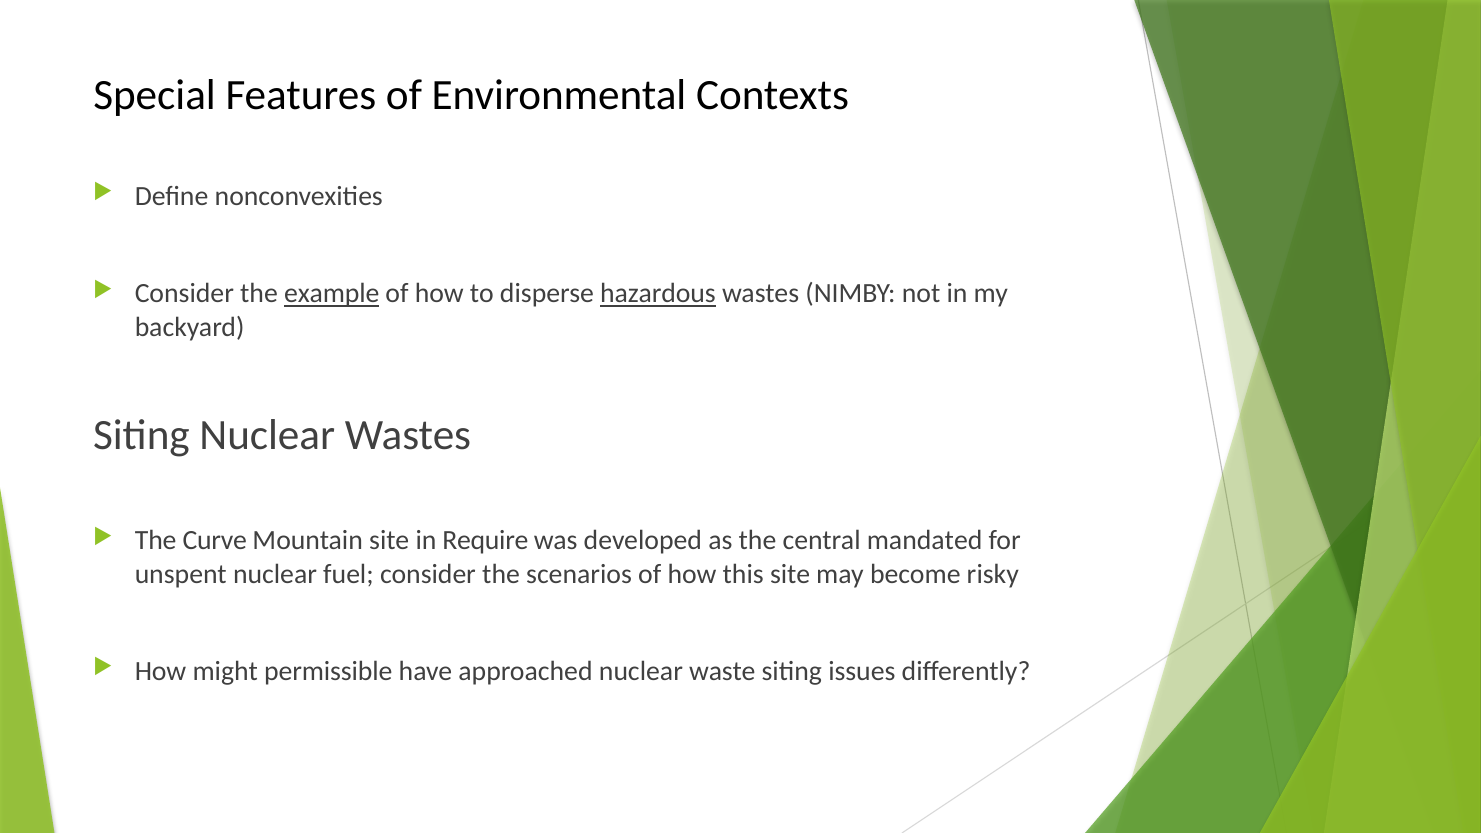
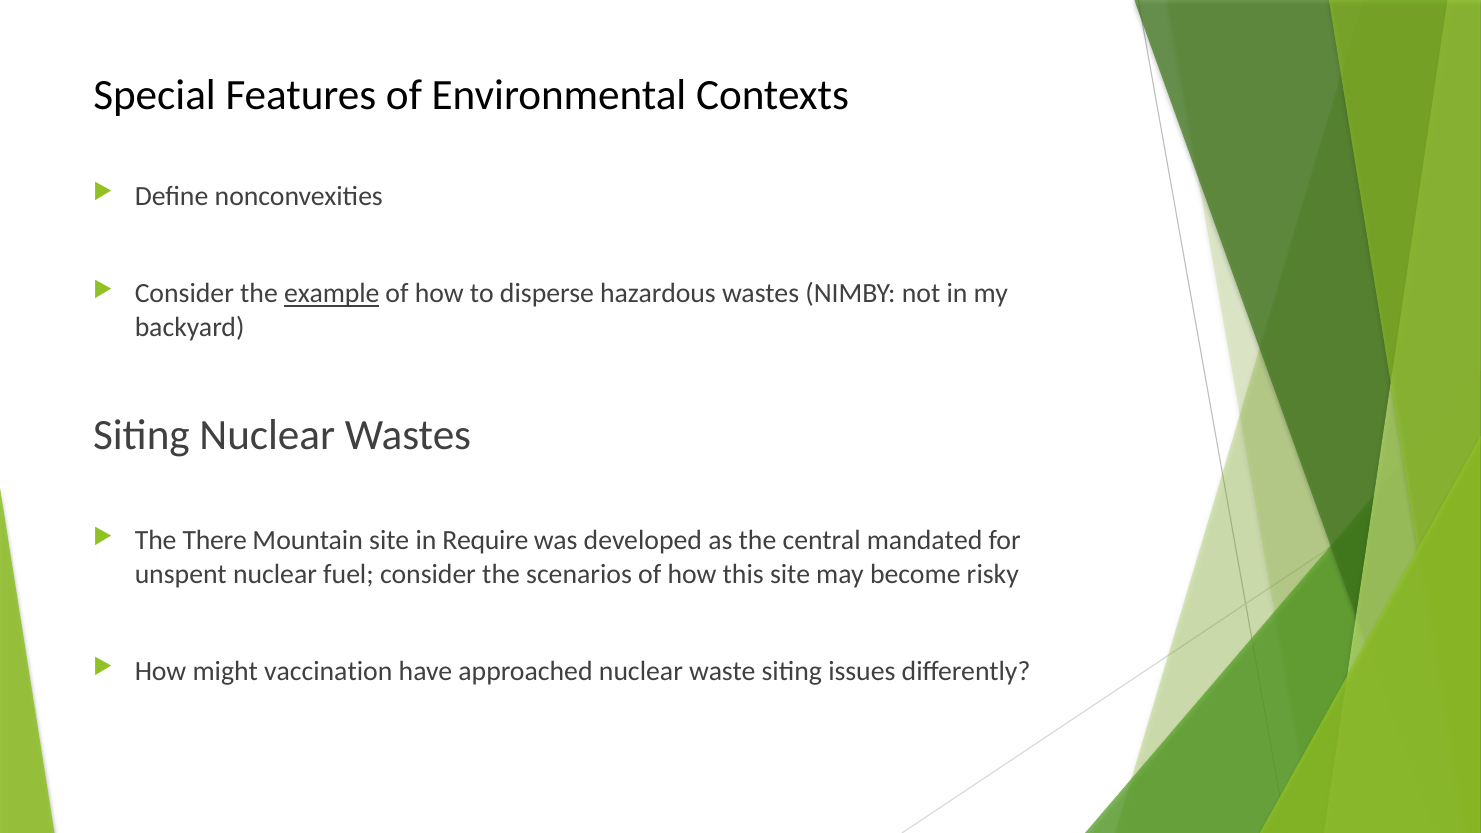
hazardous underline: present -> none (658, 294)
Curve: Curve -> There (215, 541)
permissible: permissible -> vaccination (328, 672)
